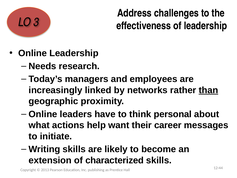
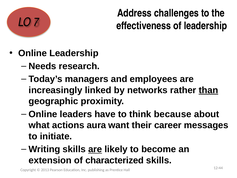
3: 3 -> 7 (36, 22)
personal: personal -> because (173, 114)
help: help -> aura (96, 125)
are underline: none -> present (95, 149)
